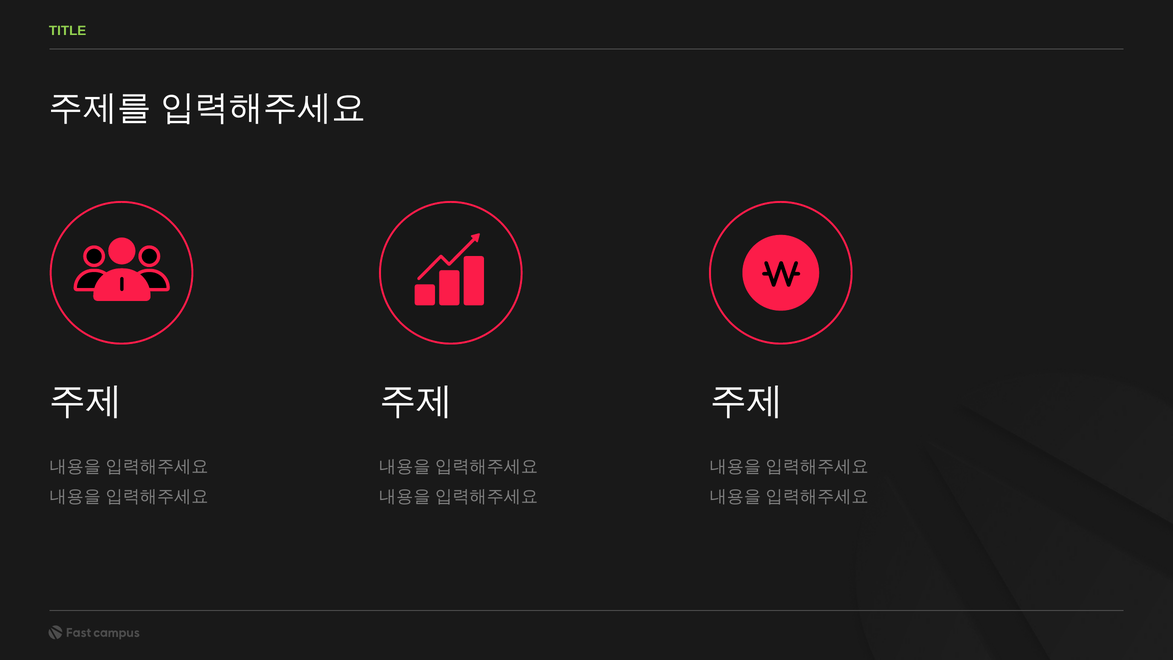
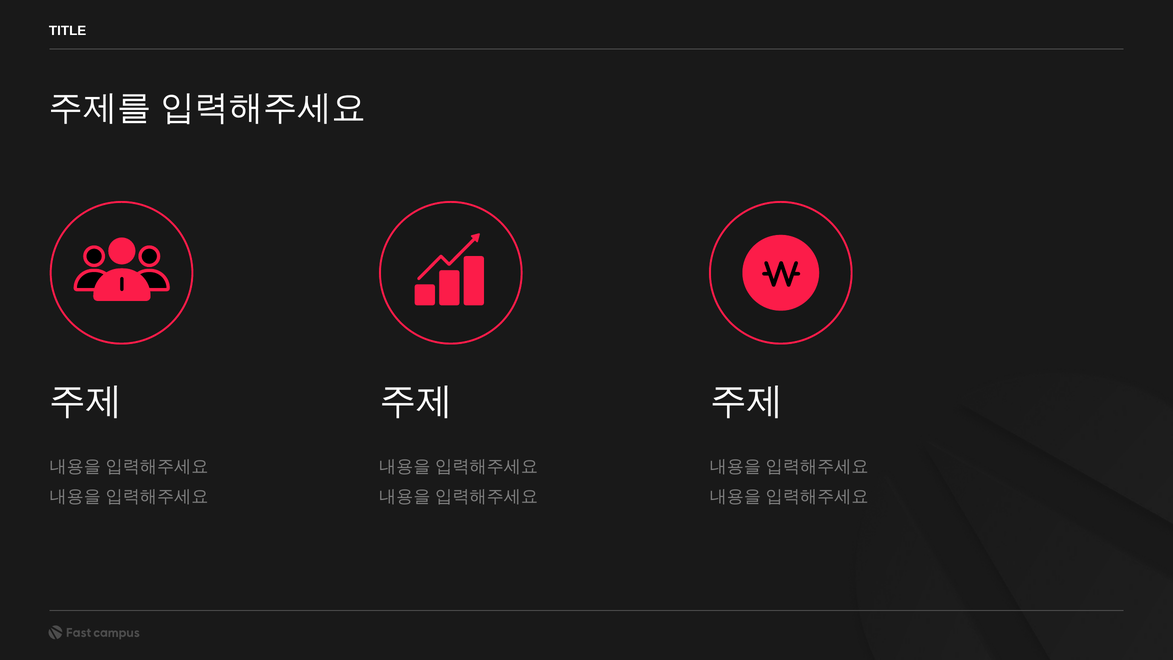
TITLE colour: light green -> white (68, 31)
